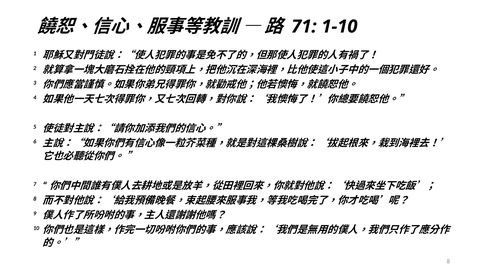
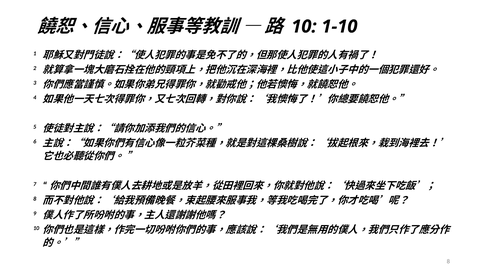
71: 71 -> 10 (304, 27)
